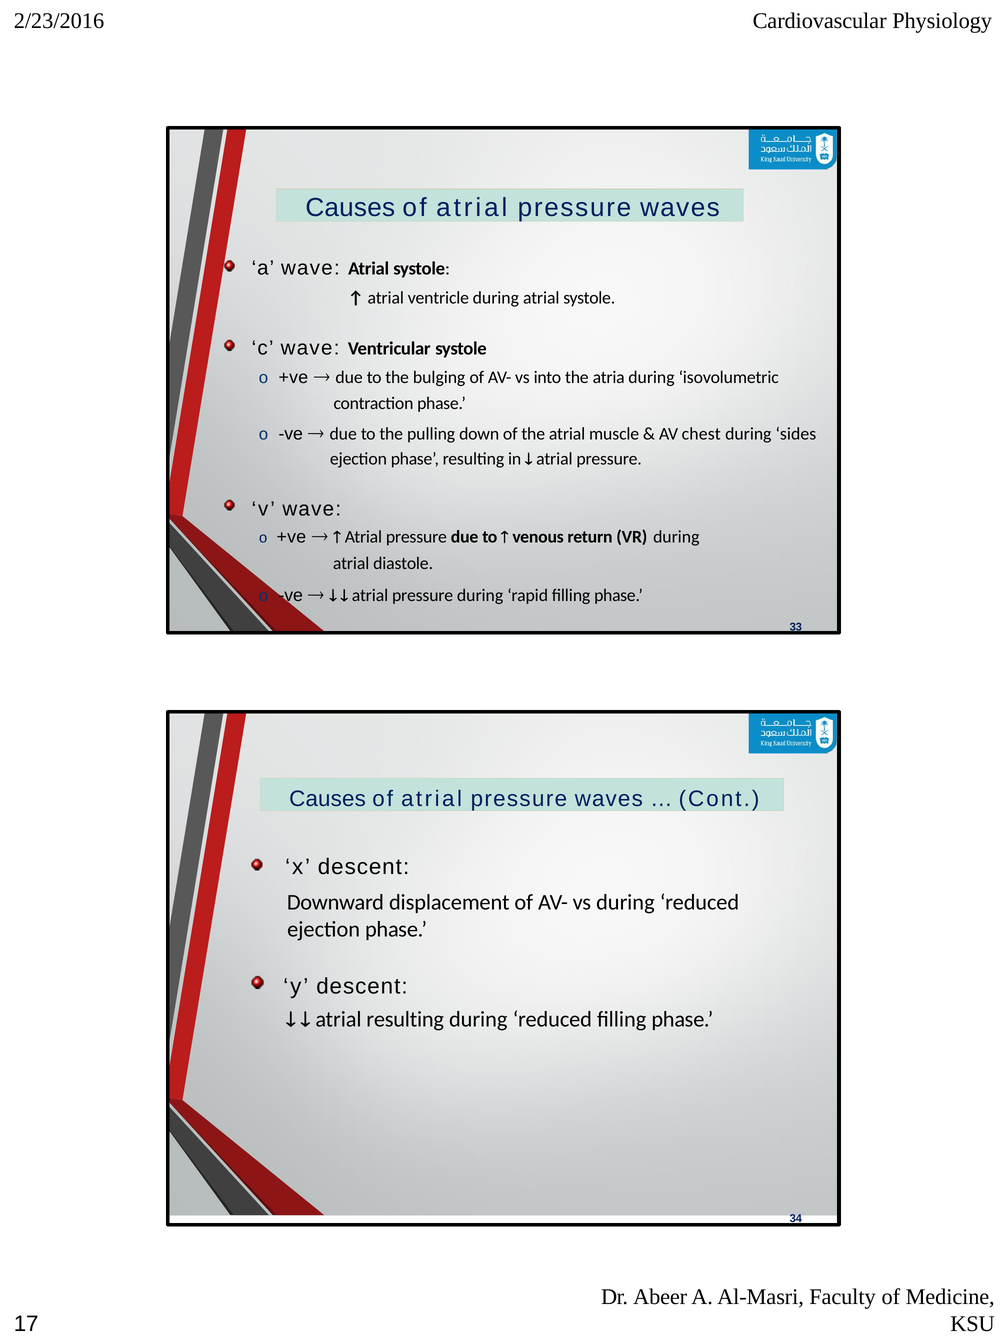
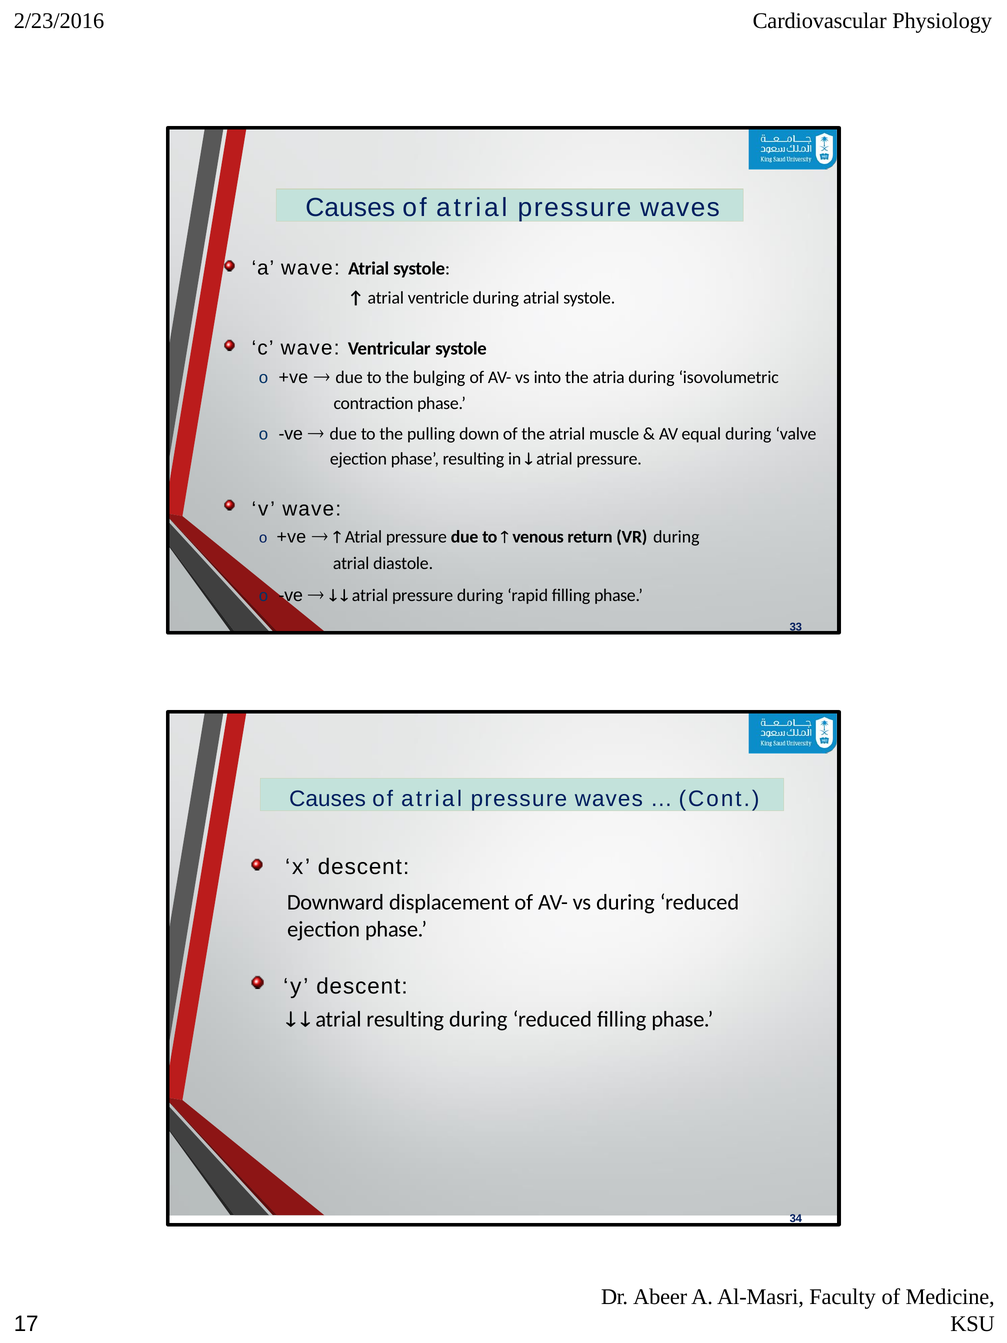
chest: chest -> equal (701, 434)
sides: sides -> valve (796, 434)
